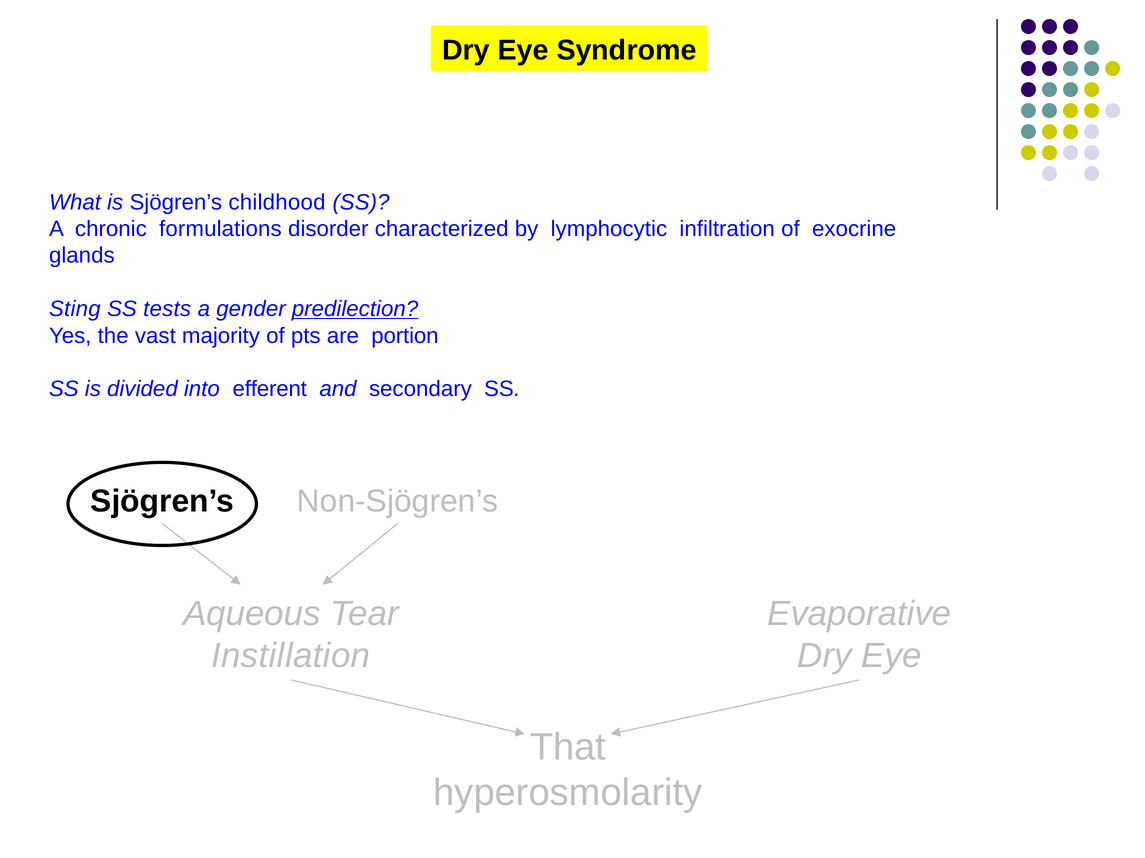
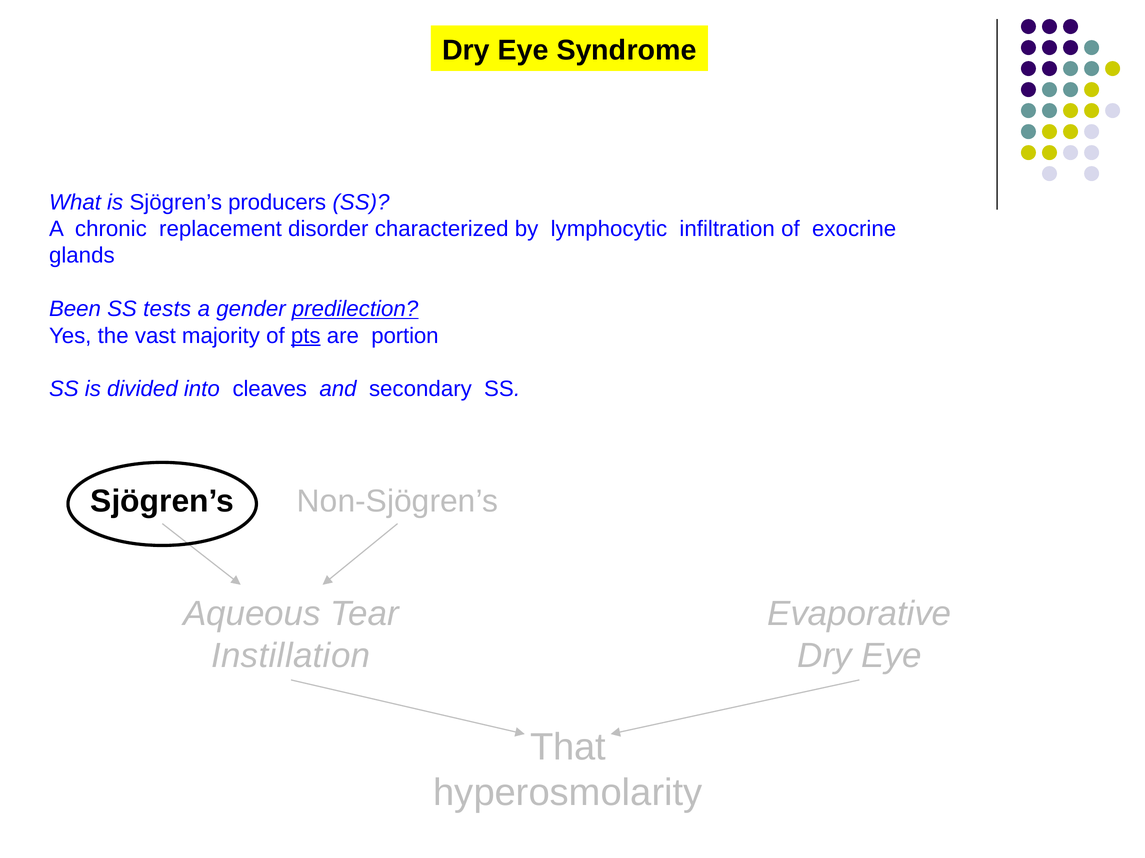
childhood: childhood -> producers (277, 202)
formulations: formulations -> replacement (220, 229)
Sting: Sting -> Been (75, 309)
pts underline: none -> present (306, 336)
efferent: efferent -> cleaves (270, 389)
